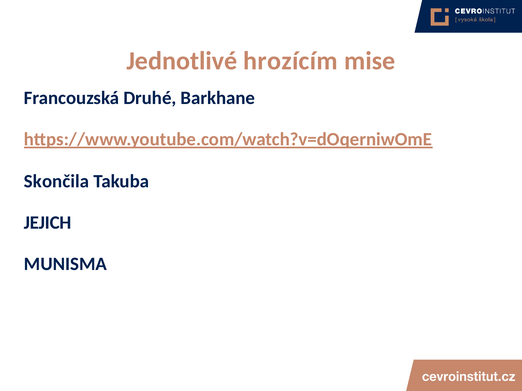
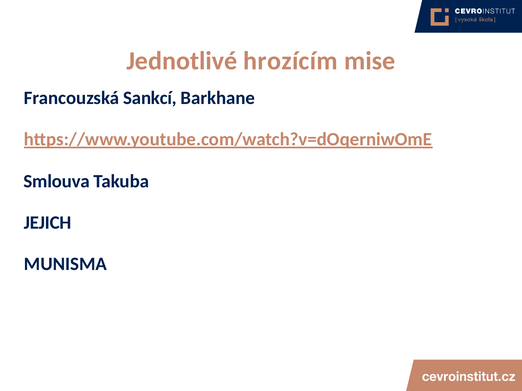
Druhé: Druhé -> Sankcí (150, 98)
Skončila: Skončila -> Smlouva (57, 182)
